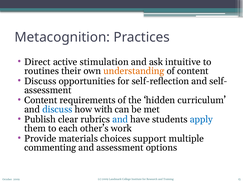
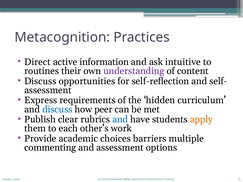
stimulation: stimulation -> information (104, 62)
understanding colour: orange -> purple (134, 71)
Content: Content -> Express (41, 100)
with: with -> peer (103, 109)
apply colour: blue -> orange (201, 120)
materials: materials -> academic (78, 139)
support: support -> barriers (150, 139)
